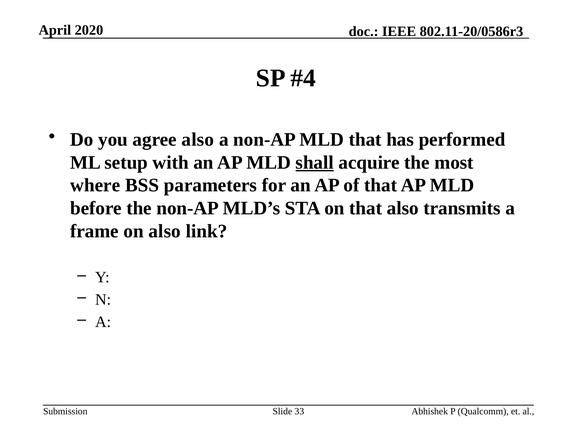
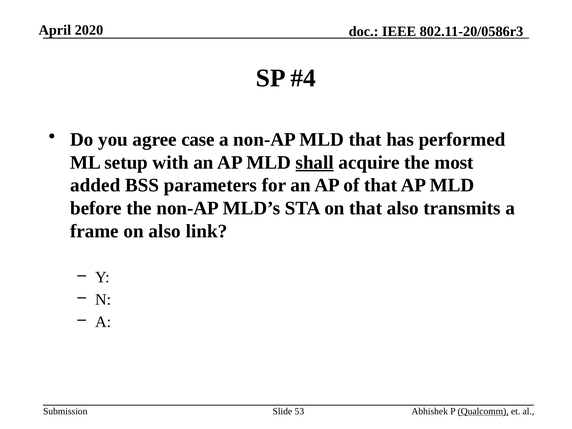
agree also: also -> case (198, 140)
where: where -> added (95, 185)
33: 33 -> 53 (299, 411)
Qualcomm underline: none -> present (483, 411)
